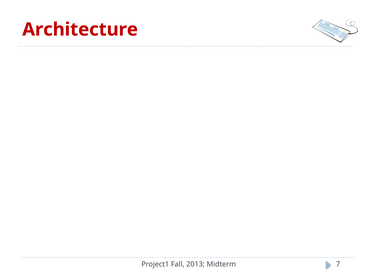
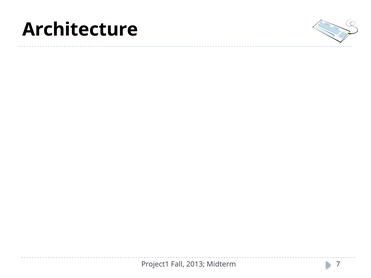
Architecture colour: red -> black (80, 30)
